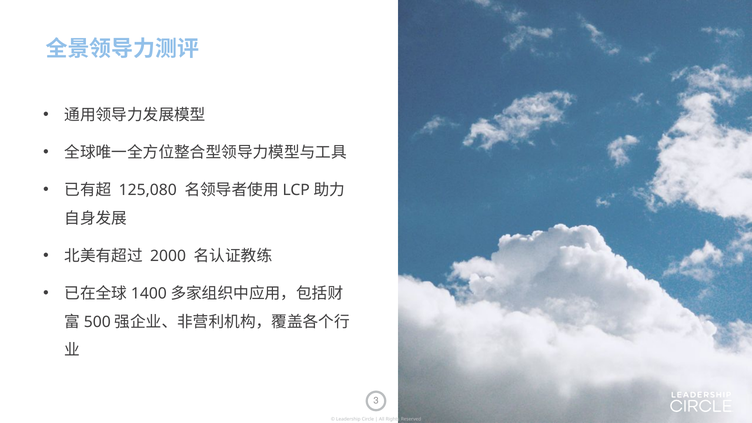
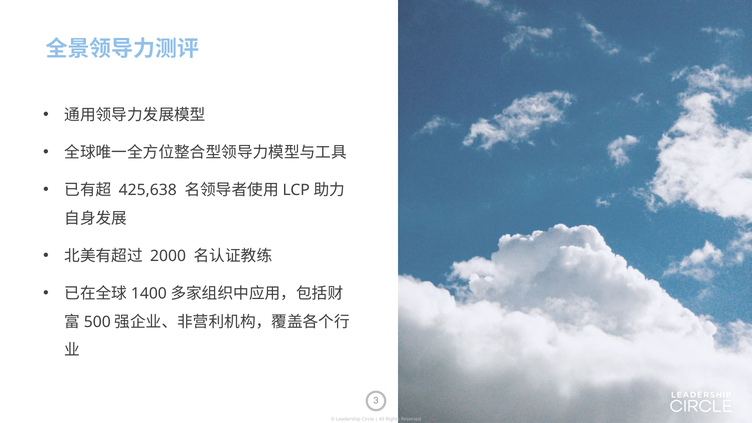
125,080: 125,080 -> 425,638 (148, 190)
